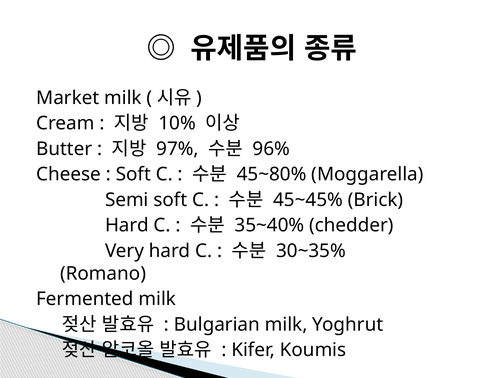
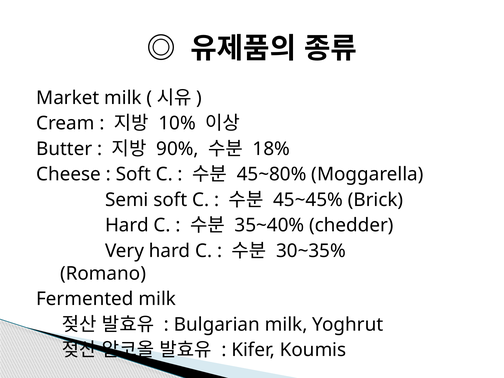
97%: 97% -> 90% (177, 149)
96%: 96% -> 18% (271, 149)
